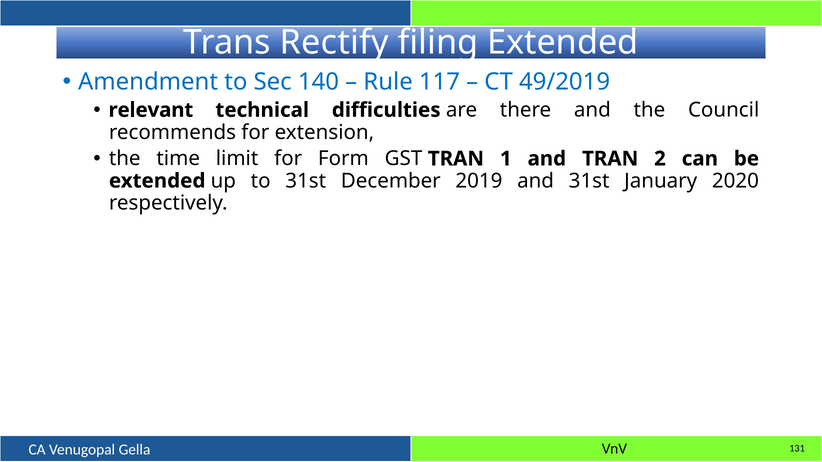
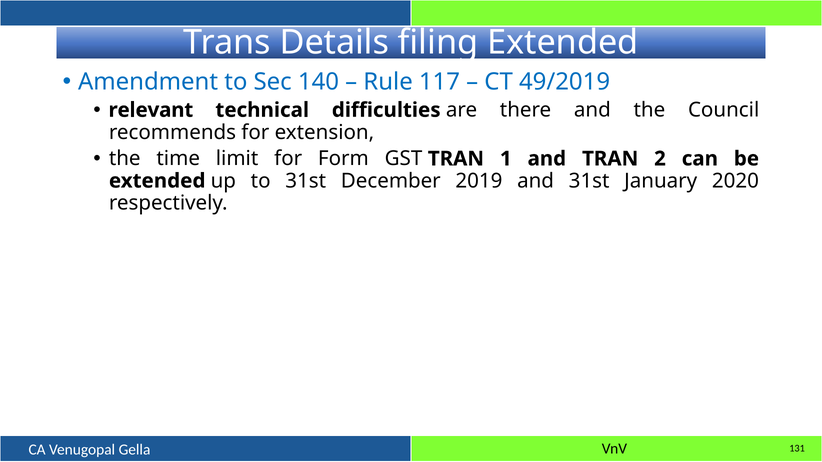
Rectify: Rectify -> Details (334, 43)
